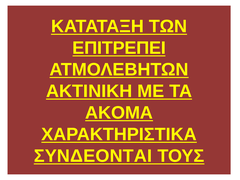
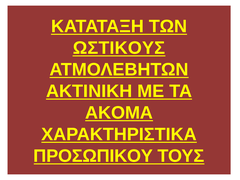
ΕΠΙΤΡΕΠΕΙ: ΕΠΙΤΡΕΠΕΙ -> ΩΣΤΙΚΟΥΣ (119, 48)
ΣΥΝΔΕΟΝΤΑΙ: ΣΥΝΔΕΟΝΤΑΙ -> ΠΡΟΣΩΠΙΚΟΥ (93, 156)
